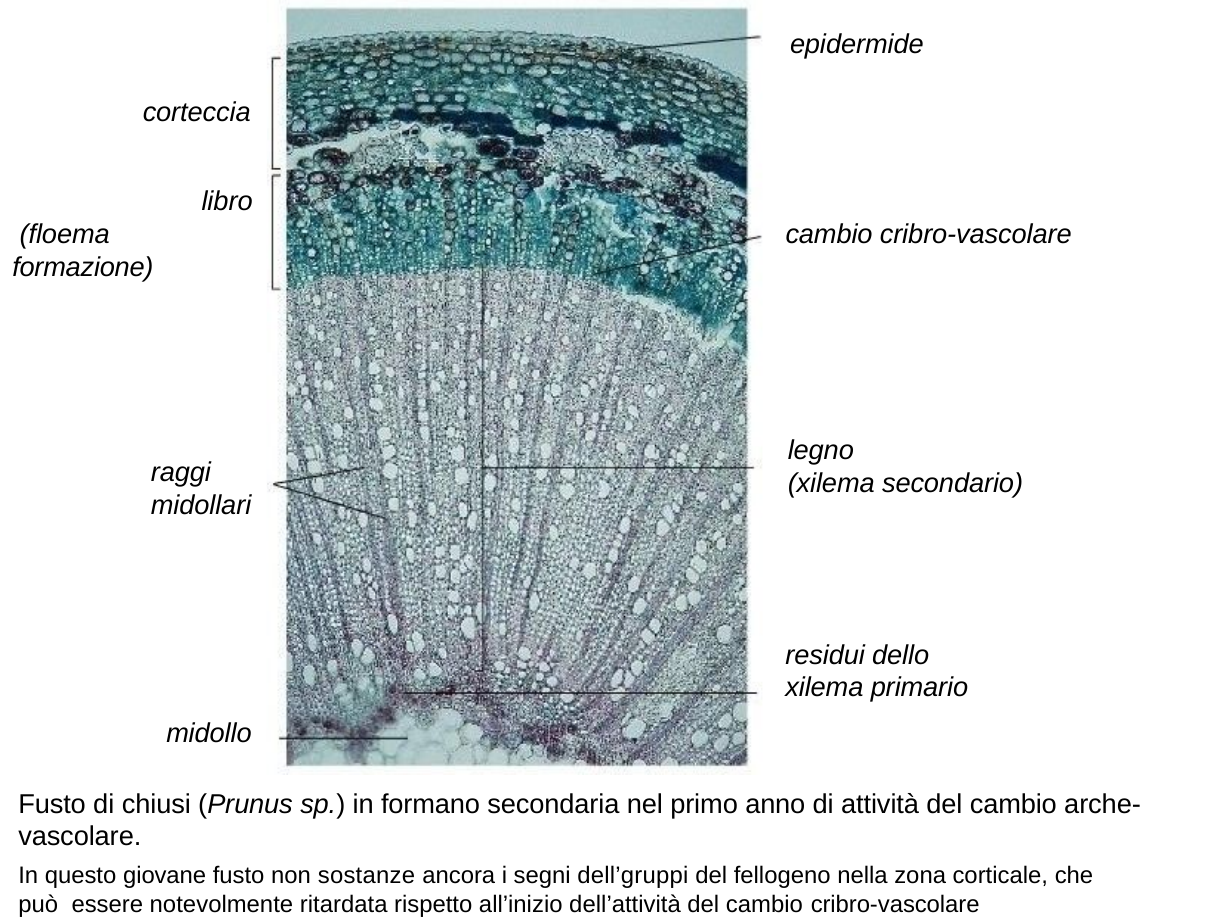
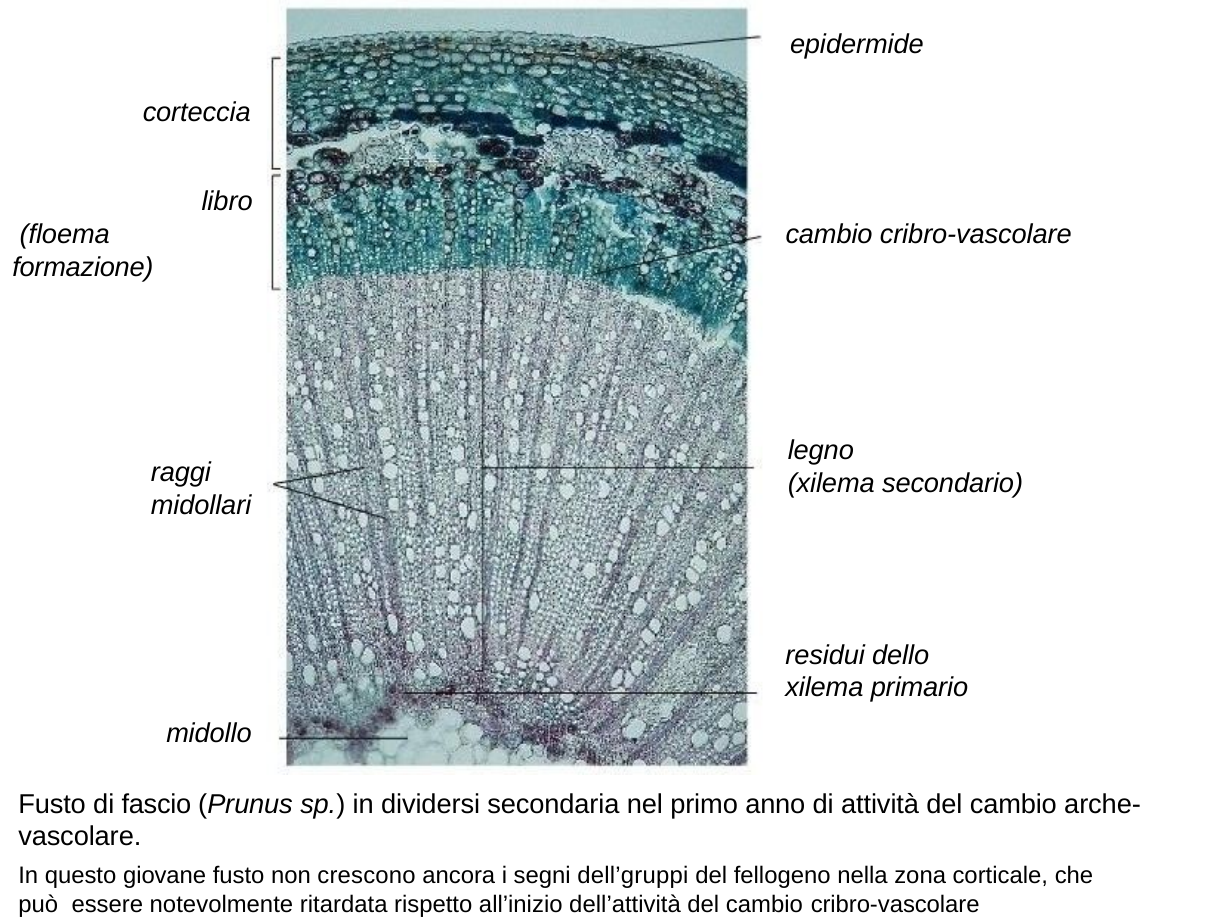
chiusi: chiusi -> fascio (156, 804)
formano: formano -> dividersi (431, 804)
sostanze: sostanze -> crescono (366, 876)
